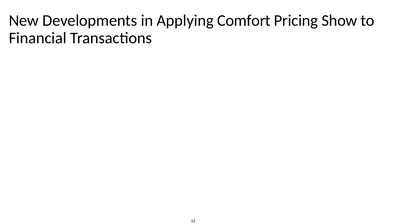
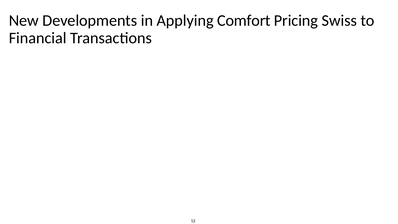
Show: Show -> Swiss (339, 21)
